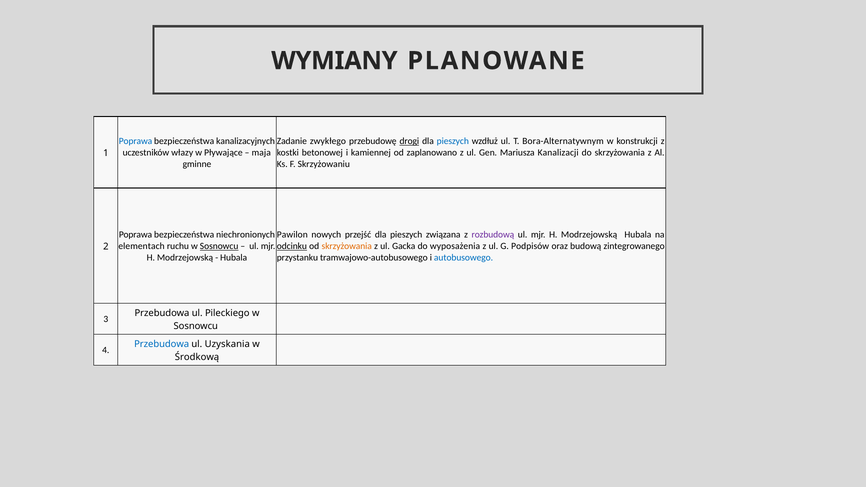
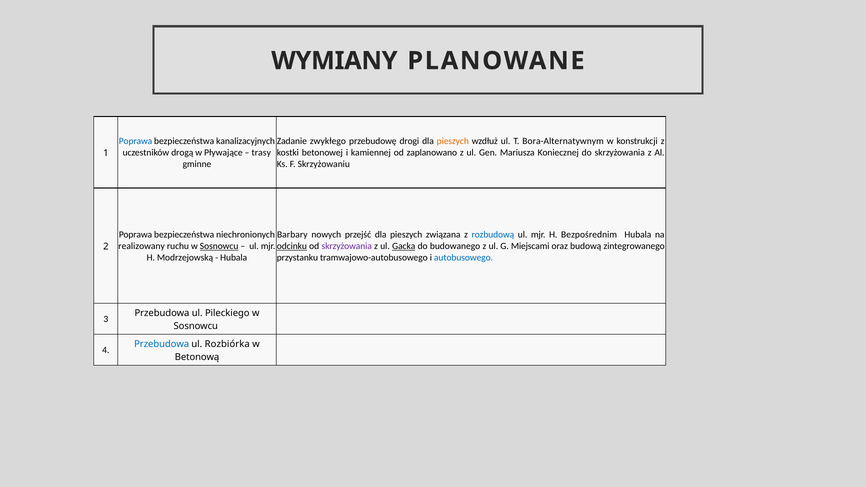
drogi underline: present -> none (409, 141)
pieszych colour: blue -> orange (453, 141)
włazy: włazy -> drogą (182, 153)
maja: maja -> trasy (261, 153)
Kanalizacji: Kanalizacji -> Koniecznej (558, 153)
Pawilon: Pawilon -> Barbary (292, 235)
rozbudową colour: purple -> blue (493, 235)
Modrzejowską: Modrzejowską -> Bezpośrednim (589, 235)
elementach: elementach -> realizowany (142, 246)
skrzyżowania colour: orange -> purple (347, 246)
Gacka underline: none -> present (404, 246)
wyposażenia: wyposażenia -> budowanego (455, 246)
Podpisów: Podpisów -> Miejscami (530, 246)
Uzyskania: Uzyskania -> Rozbiórka (227, 344)
Środkową: Środkową -> Betonową (197, 357)
